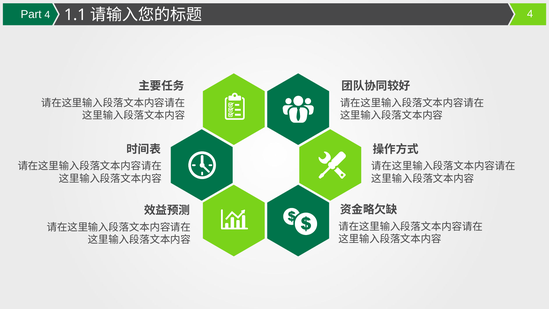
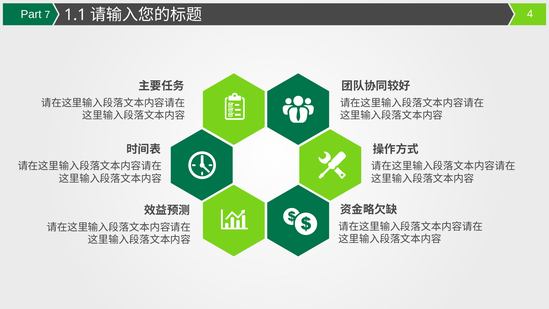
Part 4: 4 -> 7 (47, 15)
